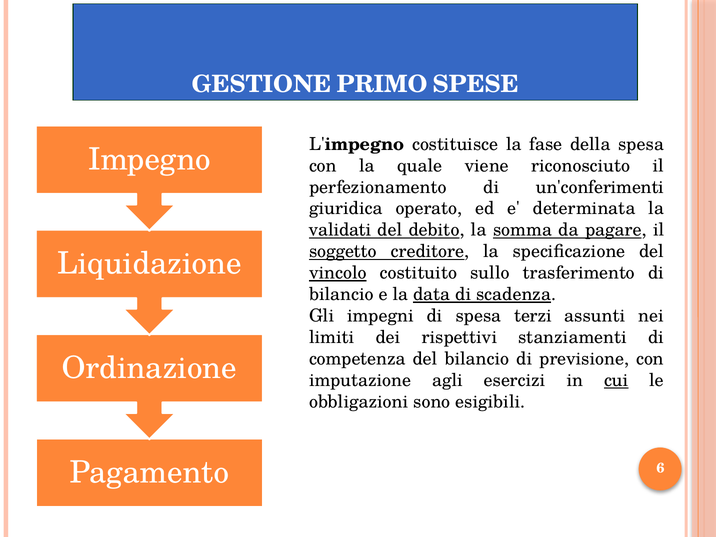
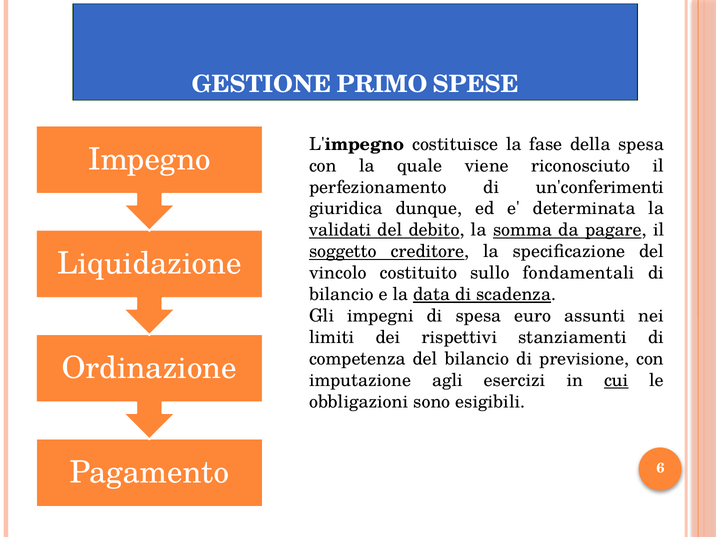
operato: operato -> dunque (429, 209)
vincolo underline: present -> none (338, 273)
trasferimento: trasferimento -> fondamentali (579, 273)
terzi: terzi -> euro (533, 316)
